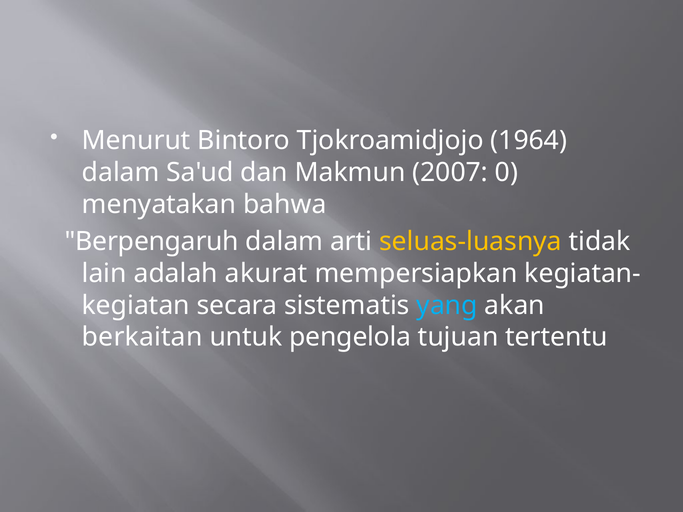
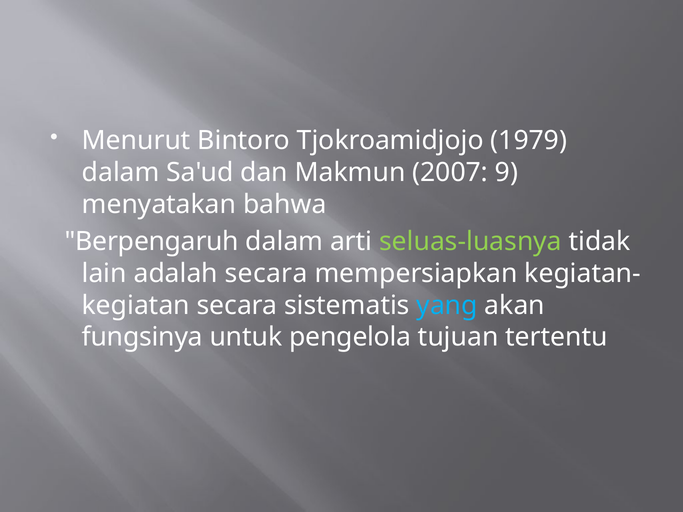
1964: 1964 -> 1979 (529, 141)
0: 0 -> 9 (507, 173)
seluas-luasnya colour: yellow -> light green (470, 242)
adalah akurat: akurat -> secara (266, 274)
berkaitan: berkaitan -> fungsinya (142, 337)
